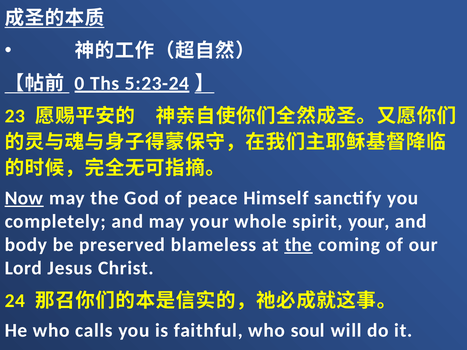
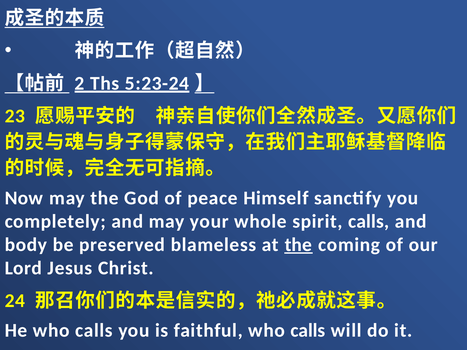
0: 0 -> 2 (80, 83)
Now underline: present -> none (24, 198)
spirit your: your -> calls (369, 222)
faithful who soul: soul -> calls (308, 331)
